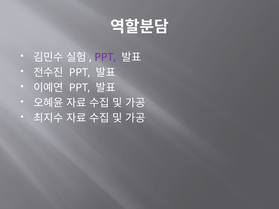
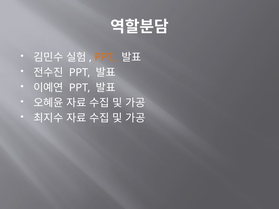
PPT colour: purple -> orange (105, 57)
